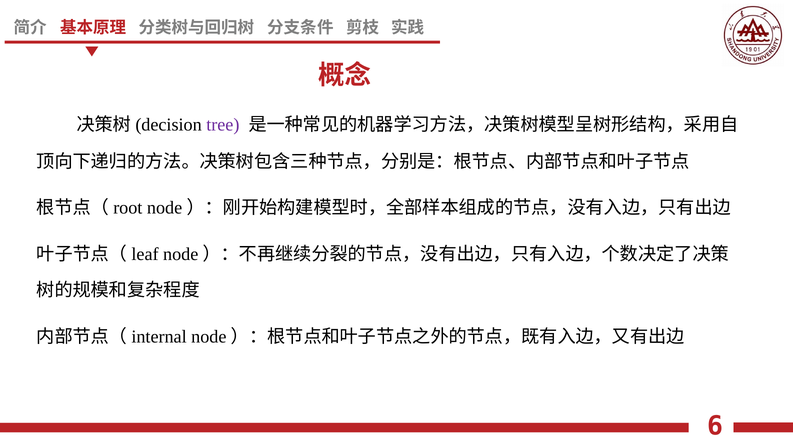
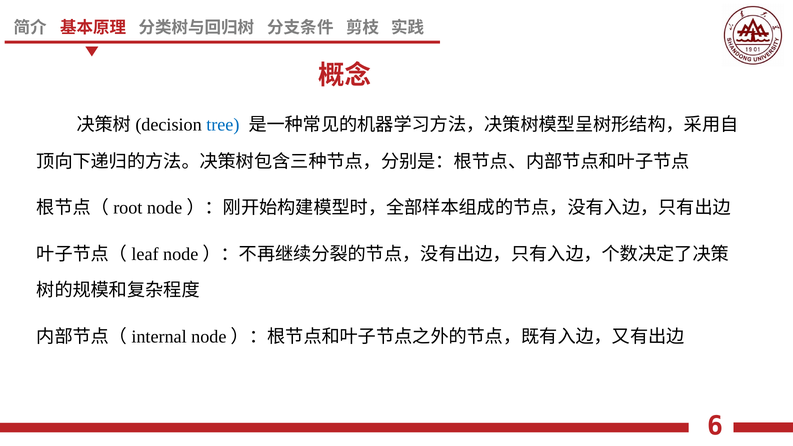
tree colour: purple -> blue (223, 125)
